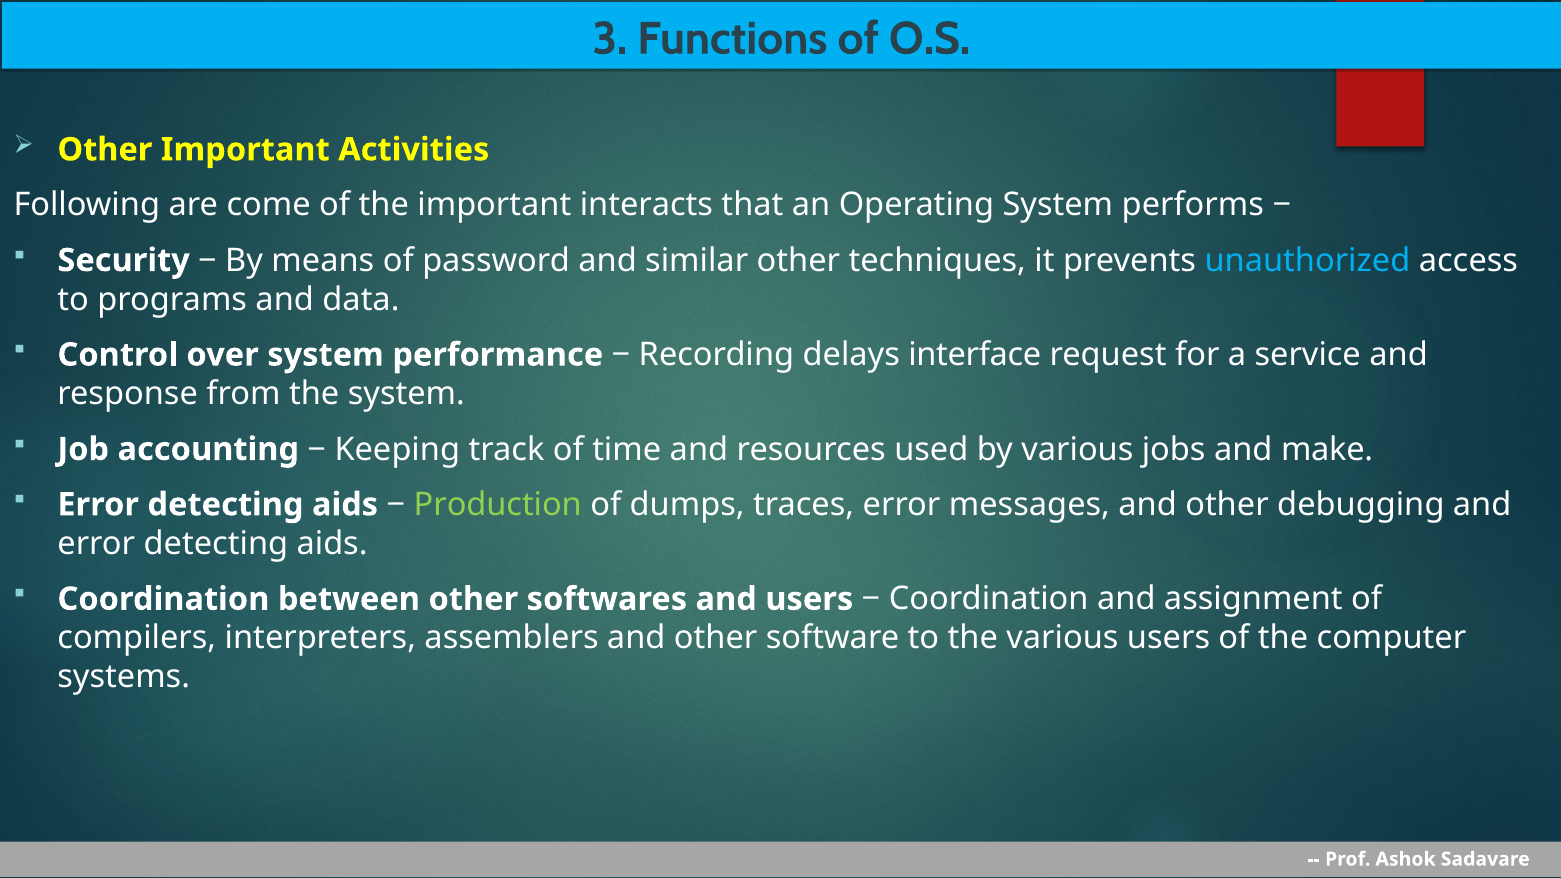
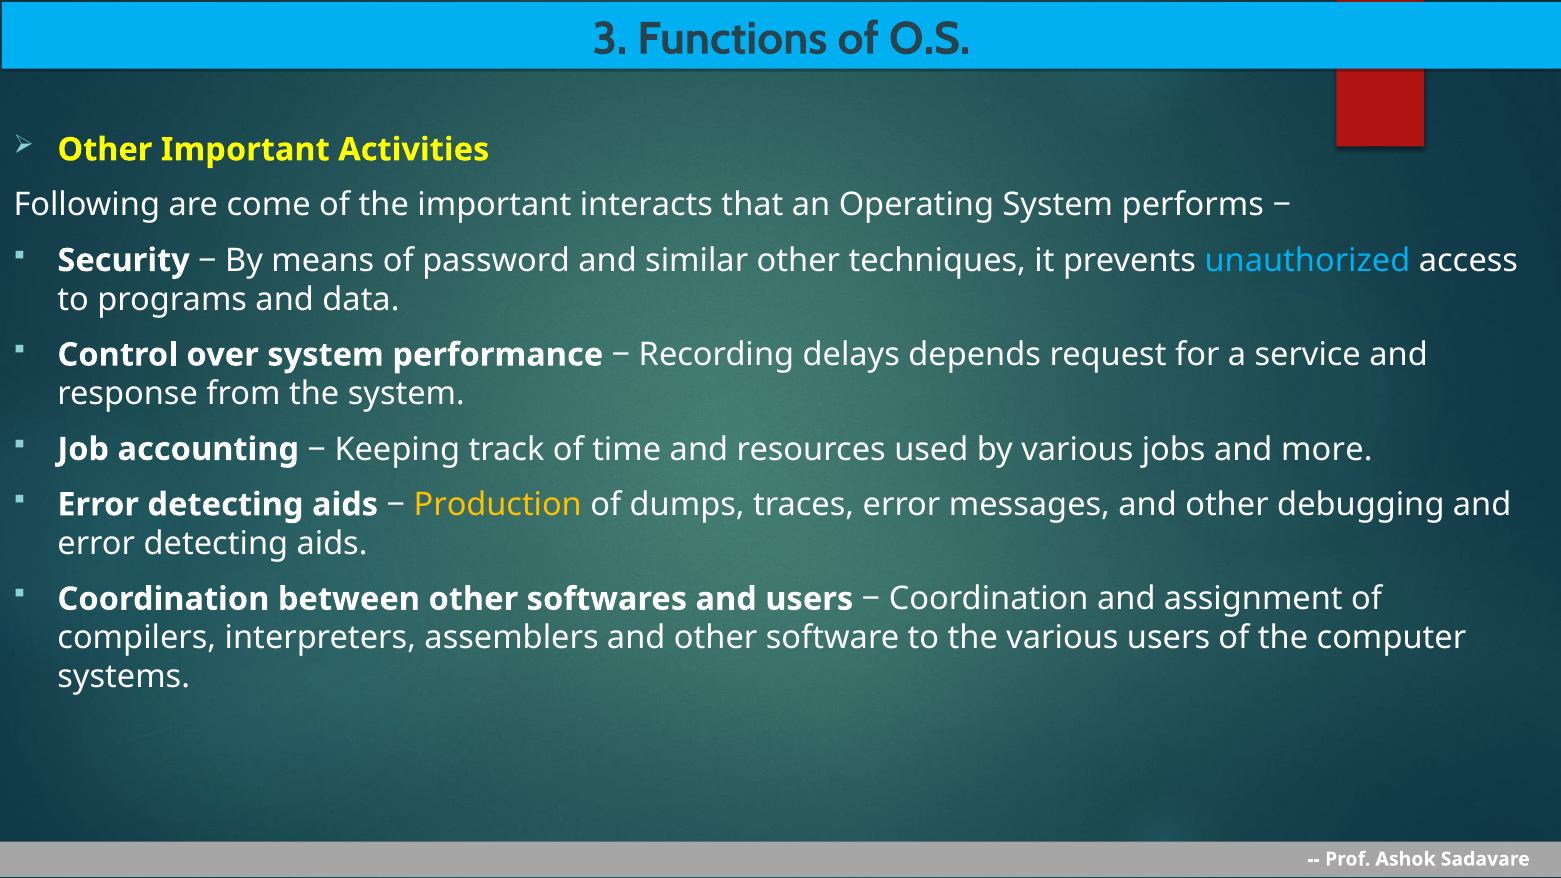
interface: interface -> depends (975, 355)
make: make -> more (1327, 449)
Production colour: light green -> yellow (498, 505)
